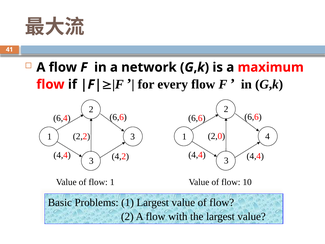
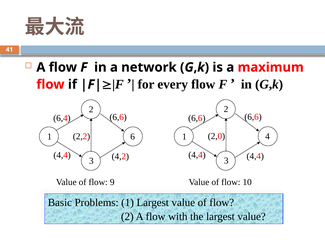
1 3: 3 -> 6 (133, 136)
flow 1: 1 -> 9 (112, 182)
